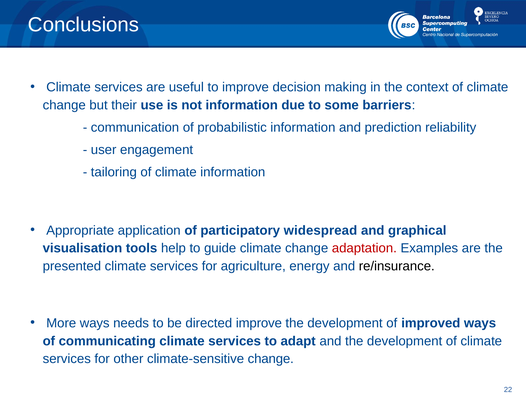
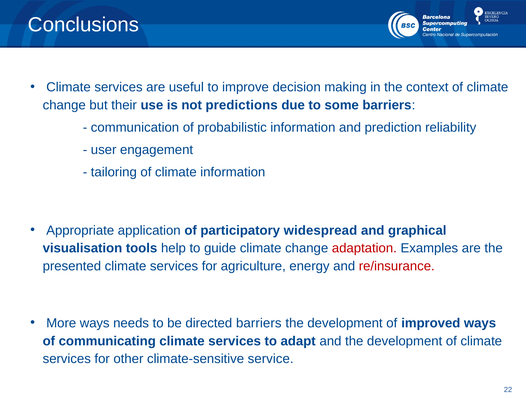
not information: information -> predictions (242, 105)
re/insurance colour: black -> red (397, 266)
directed improve: improve -> barriers (259, 323)
climate-sensitive change: change -> service (271, 359)
